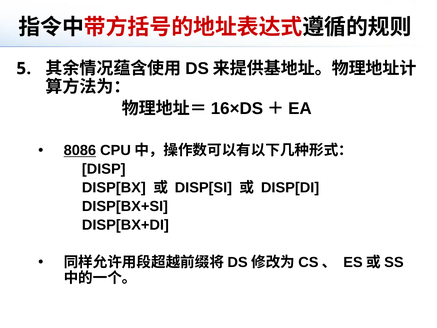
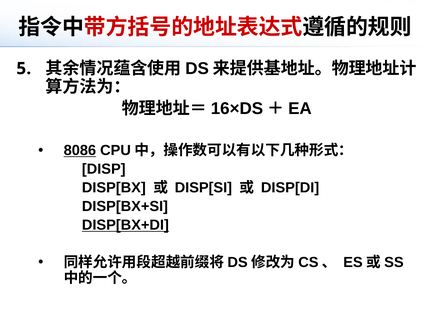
DISP[BX+DI underline: none -> present (125, 225)
